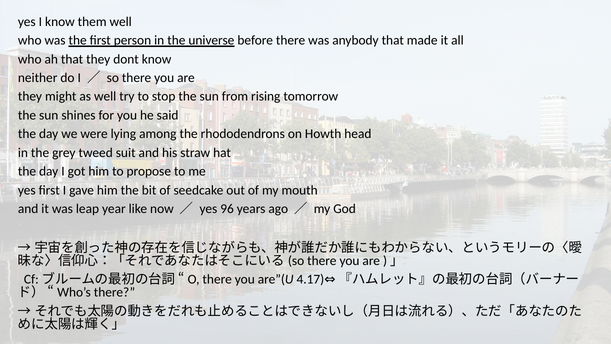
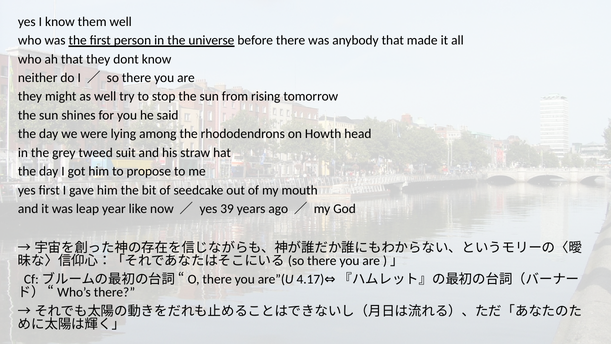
96: 96 -> 39 (227, 209)
